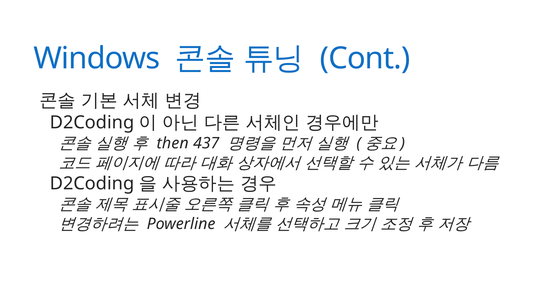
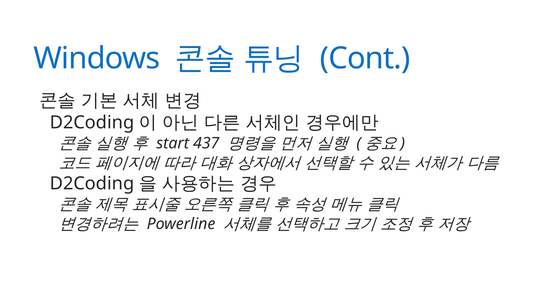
then: then -> start (173, 144)
